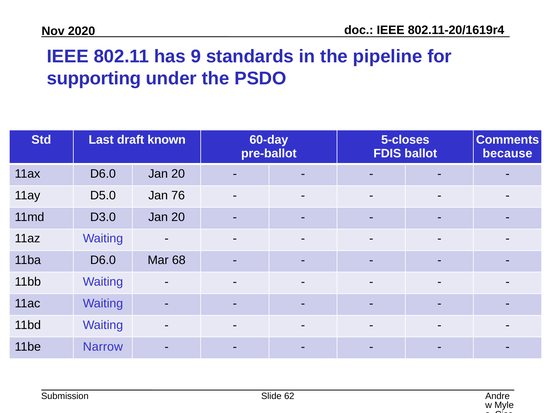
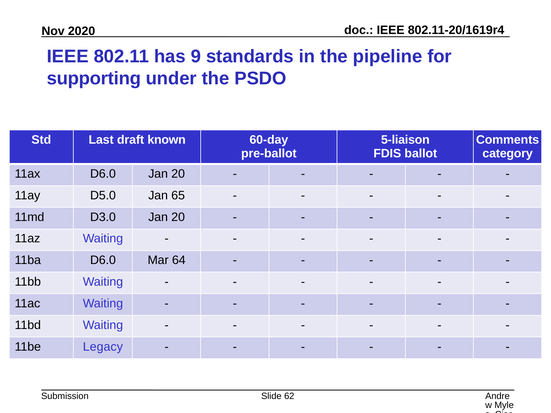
5-closes: 5-closes -> 5-liaison (405, 140)
because: because -> category (508, 154)
76: 76 -> 65 (178, 195)
68: 68 -> 64 (179, 260)
Narrow: Narrow -> Legacy (103, 347)
